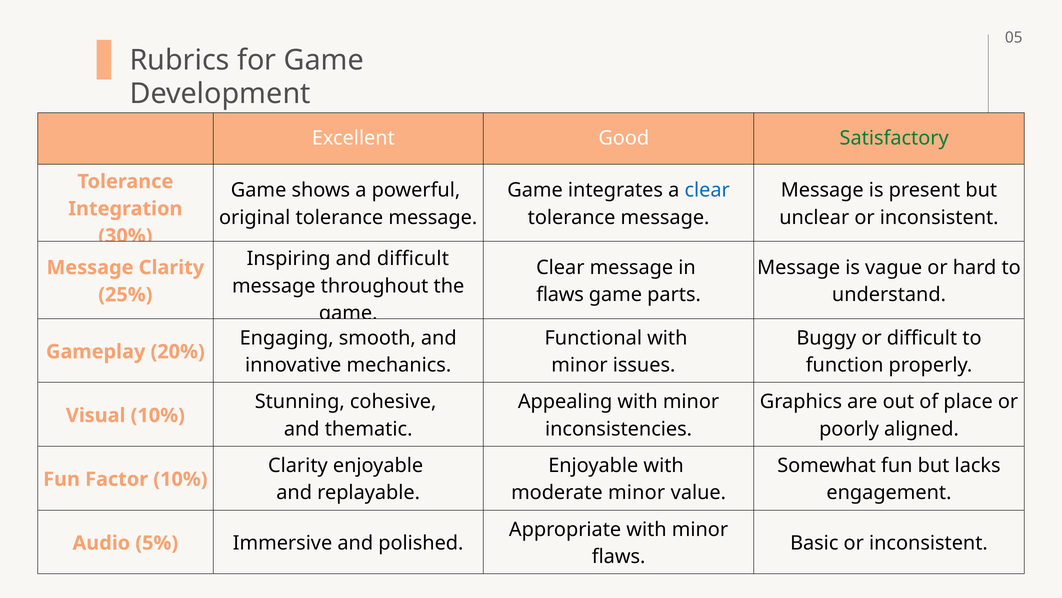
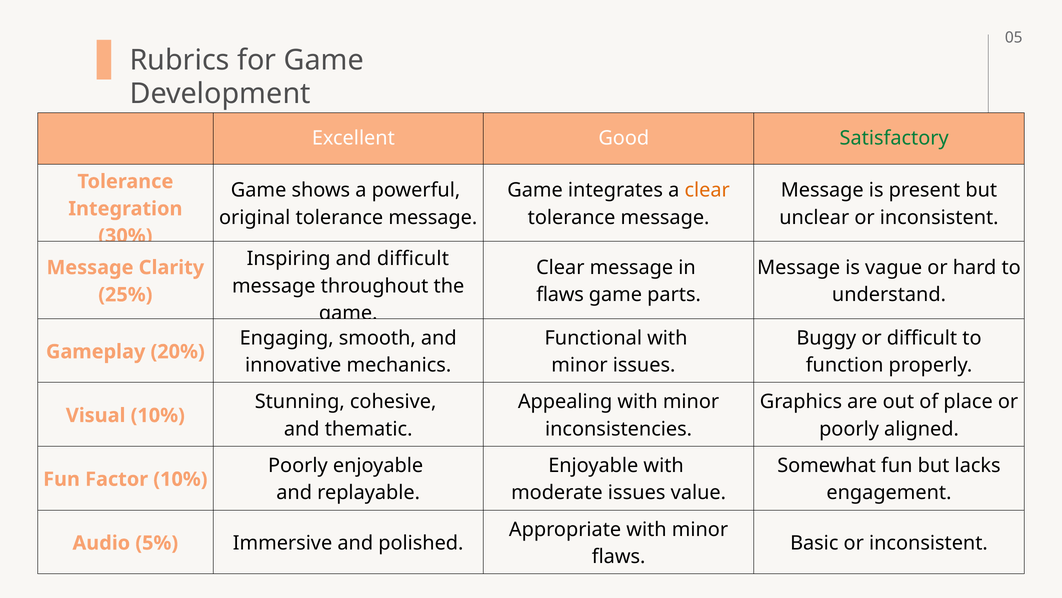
clear colour: blue -> orange (707, 190)
Clarity: Clarity -> Poorly (298, 465)
moderate minor: minor -> issues (637, 492)
